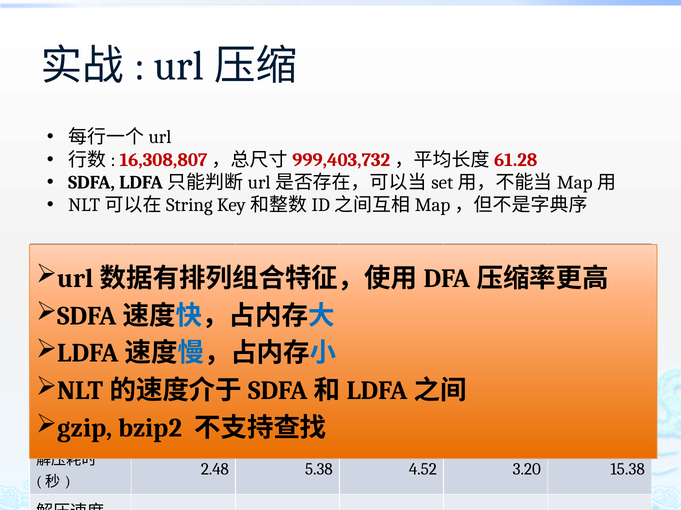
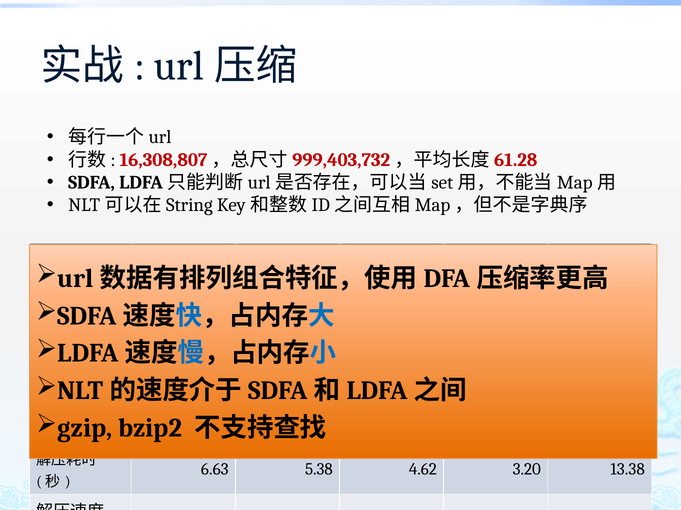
2.48: 2.48 -> 6.63 (215, 470)
4.52: 4.52 -> 4.62 (423, 470)
15.38: 15.38 -> 13.38 (628, 470)
